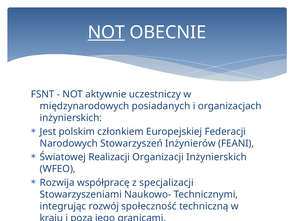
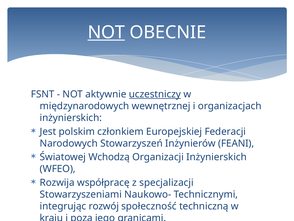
uczestniczy underline: none -> present (155, 94)
posiadanych: posiadanych -> wewnętrznej (161, 106)
Realizacji: Realizacji -> Wchodzą (109, 157)
